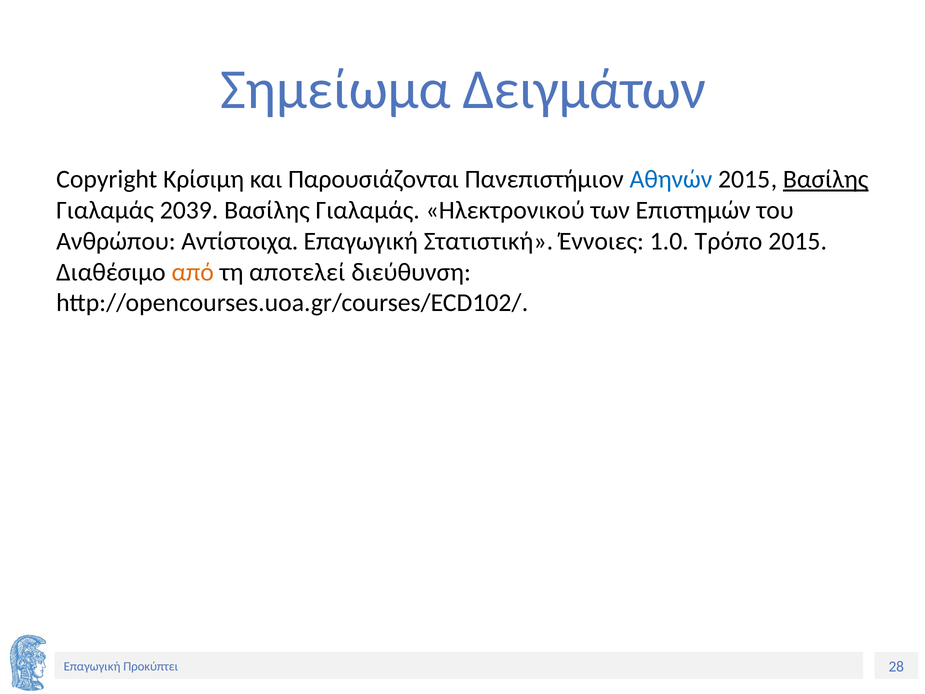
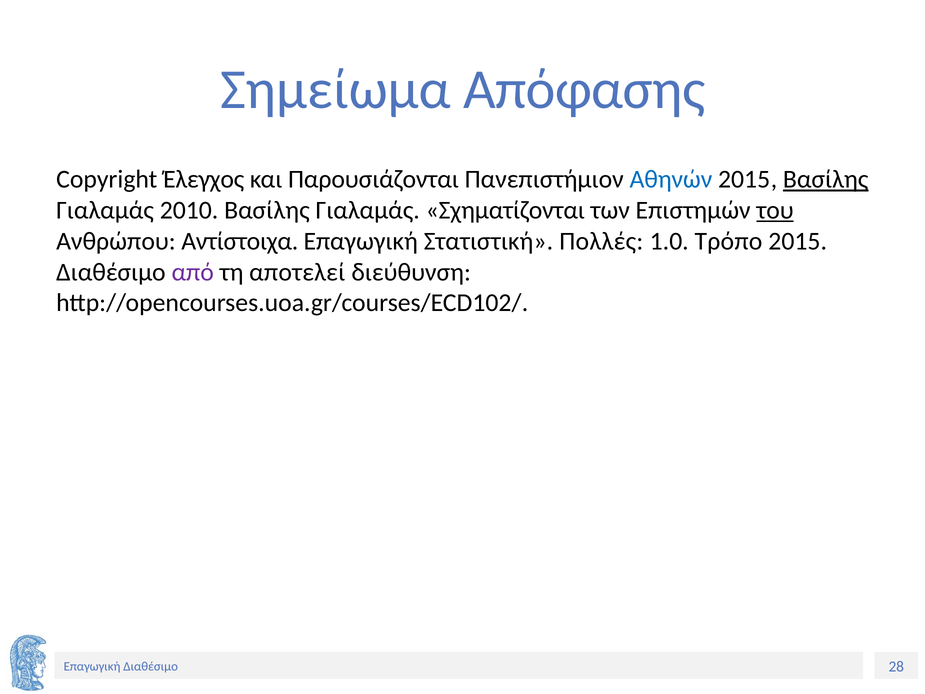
Δειγμάτων: Δειγμάτων -> Απόφασης (584, 90)
Κρίσιμη: Κρίσιμη -> Έλεγχος (204, 179)
2039: 2039 -> 2010 (189, 210)
Ηλεκτρονικού: Ηλεκτρονικού -> Σχηματίζονται (505, 210)
του underline: none -> present (775, 210)
Έννοιες: Έννοιες -> Πολλές (601, 241)
από colour: orange -> purple (193, 272)
Επαγωγική Προκύπτει: Προκύπτει -> Διαθέσιμο (151, 666)
